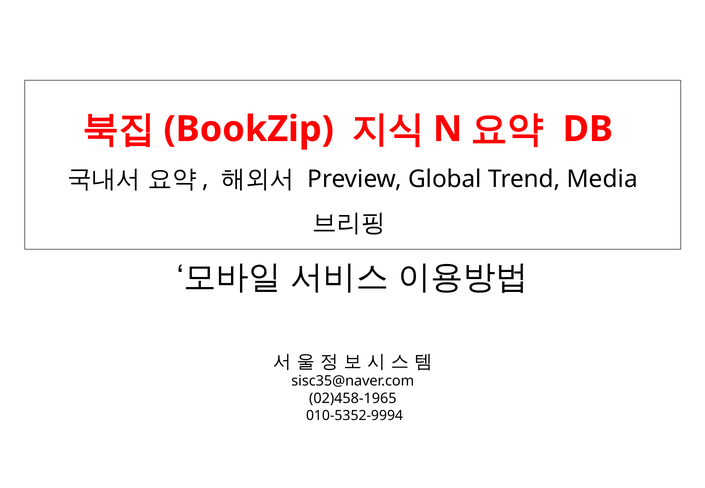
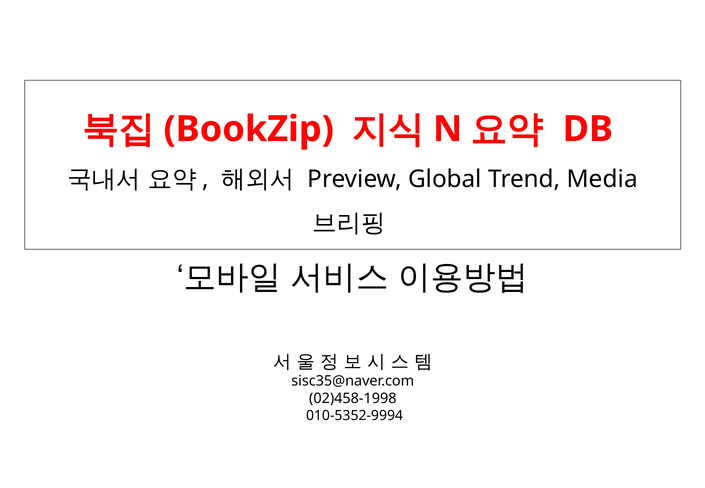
02)458-1965: 02)458-1965 -> 02)458-1998 (353, 398)
